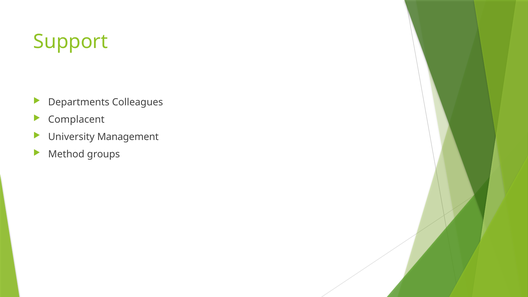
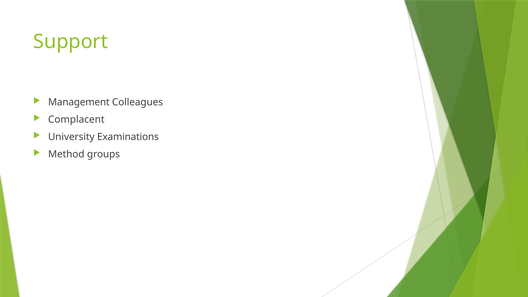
Departments: Departments -> Management (79, 102)
Management: Management -> Examinations (128, 137)
